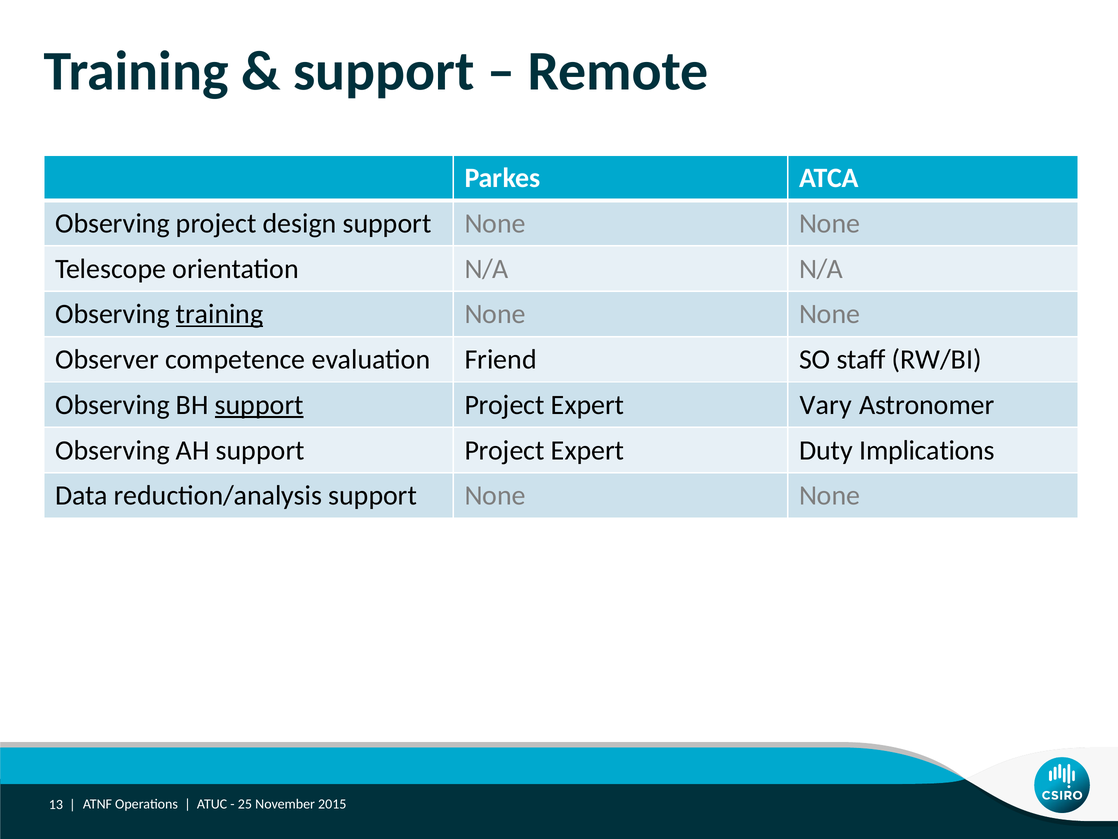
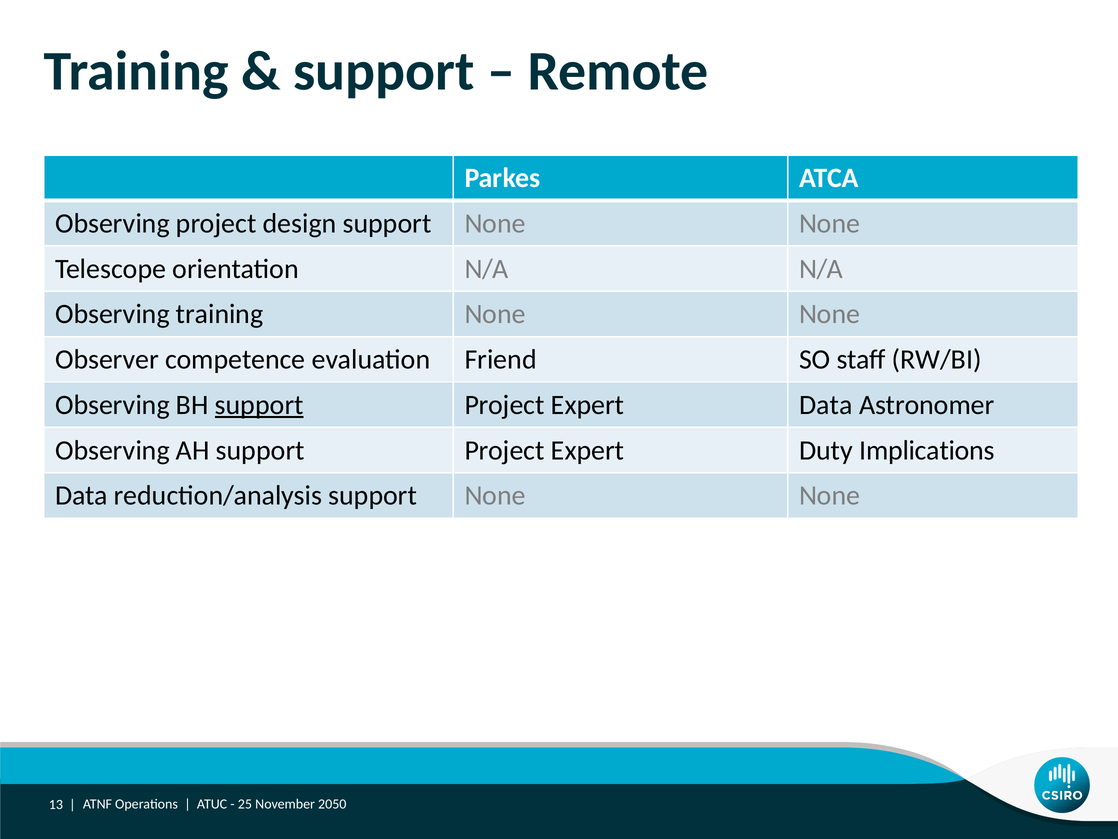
training underline: present -> none (220, 314)
Expert Vary: Vary -> Data (826, 405)
2015: 2015 -> 2050 (332, 804)
